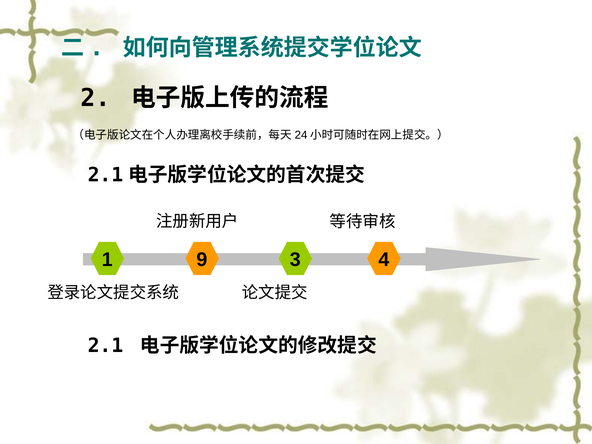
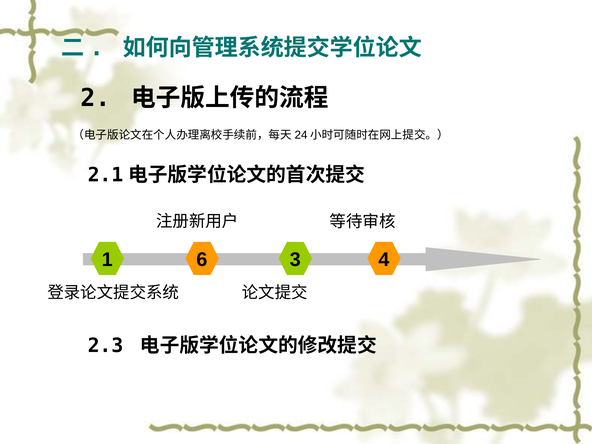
9: 9 -> 6 (202, 260)
2.1: 2.1 -> 2.3 (106, 346)
